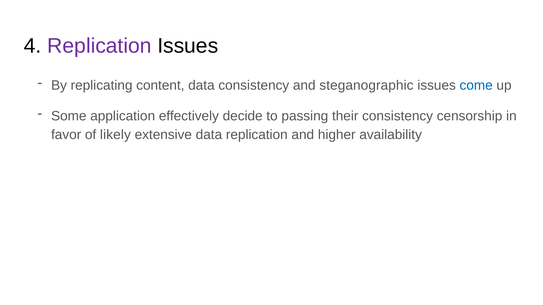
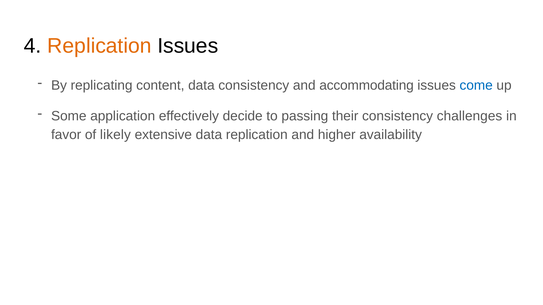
Replication colour: purple -> orange (99, 46)
steganographic: steganographic -> accommodating (367, 85)
censorship: censorship -> challenges (470, 116)
